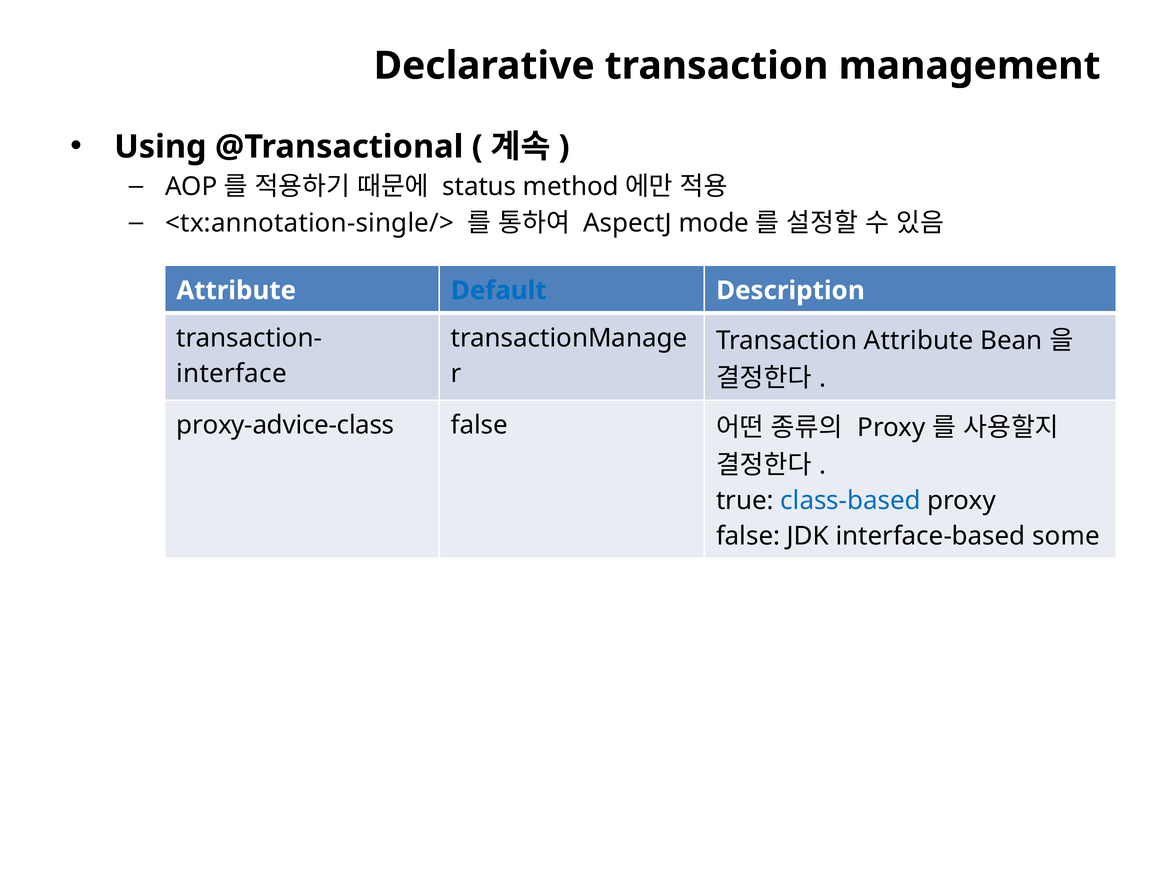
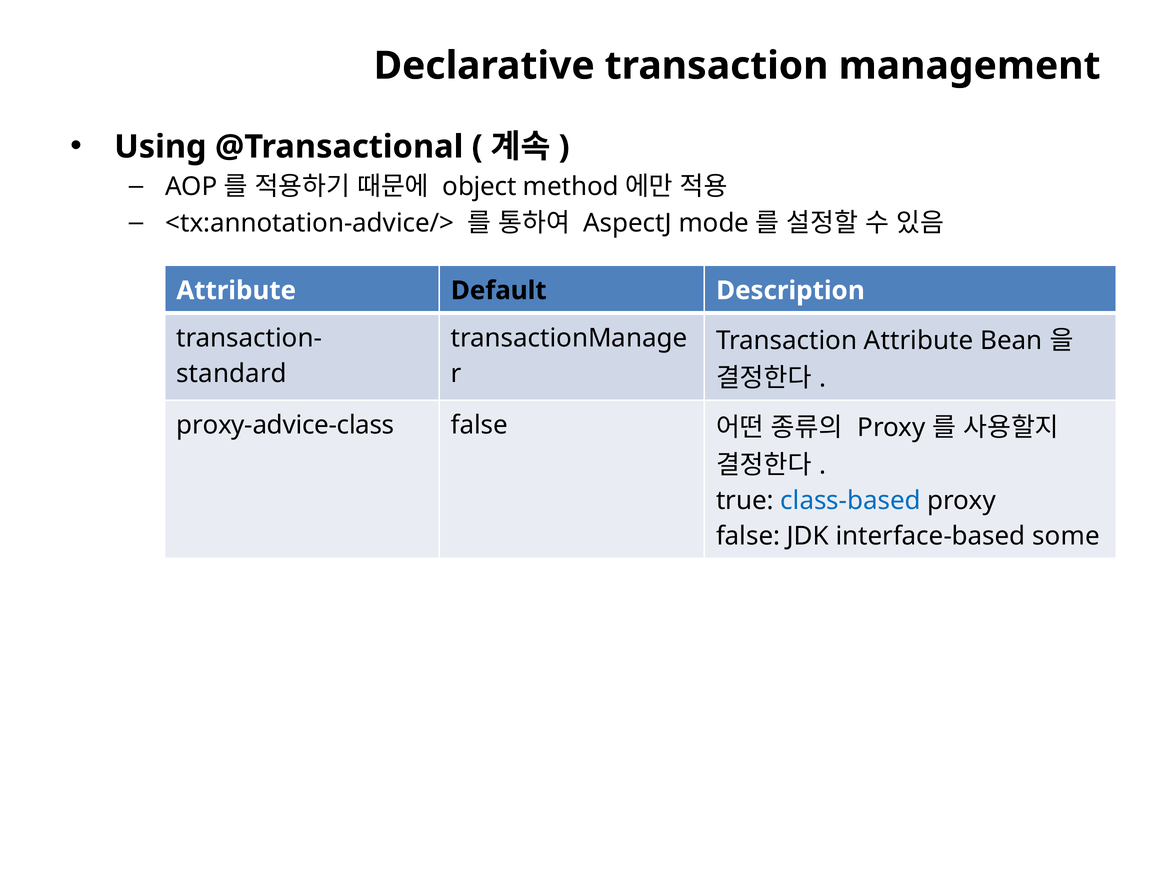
status: status -> object (479, 186)
<tx:annotation-single/>: <tx:annotation-single/> -> <tx:annotation-advice/> (310, 223)
Default colour: blue -> black (499, 290)
interface: interface -> standard (232, 373)
